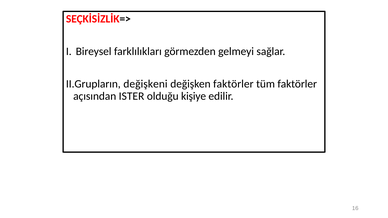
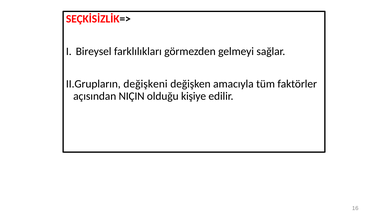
değişken faktörler: faktörler -> amacıyla (233, 84)
ISTER: ISTER -> NIÇIN (132, 96)
